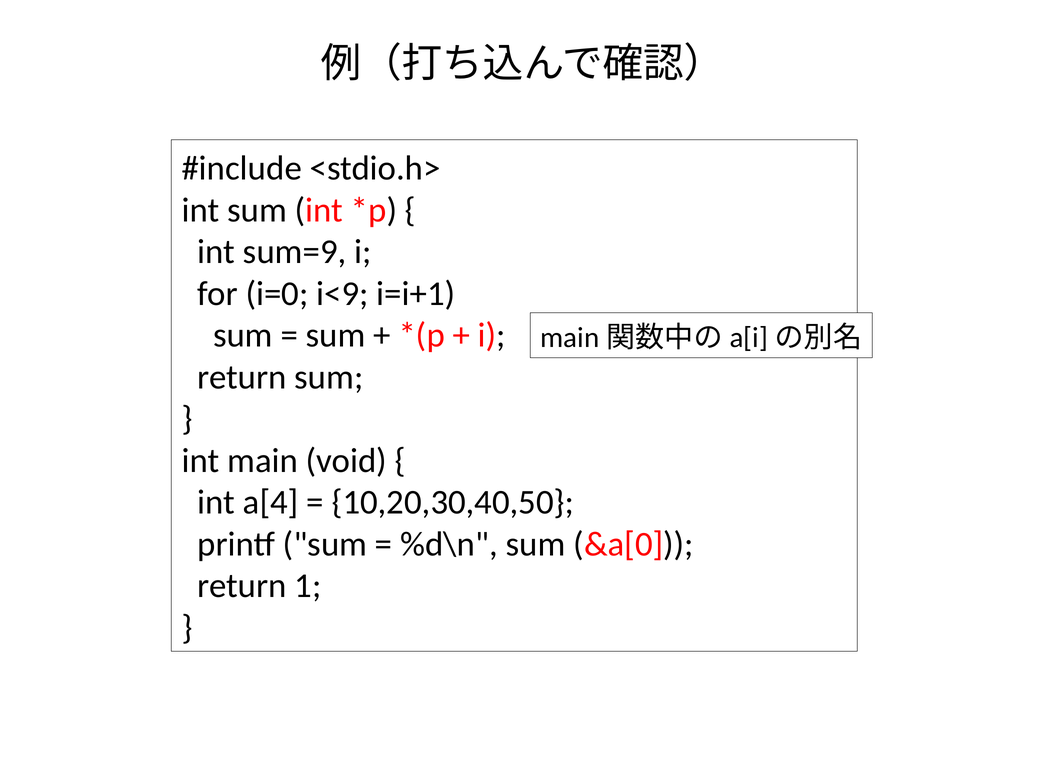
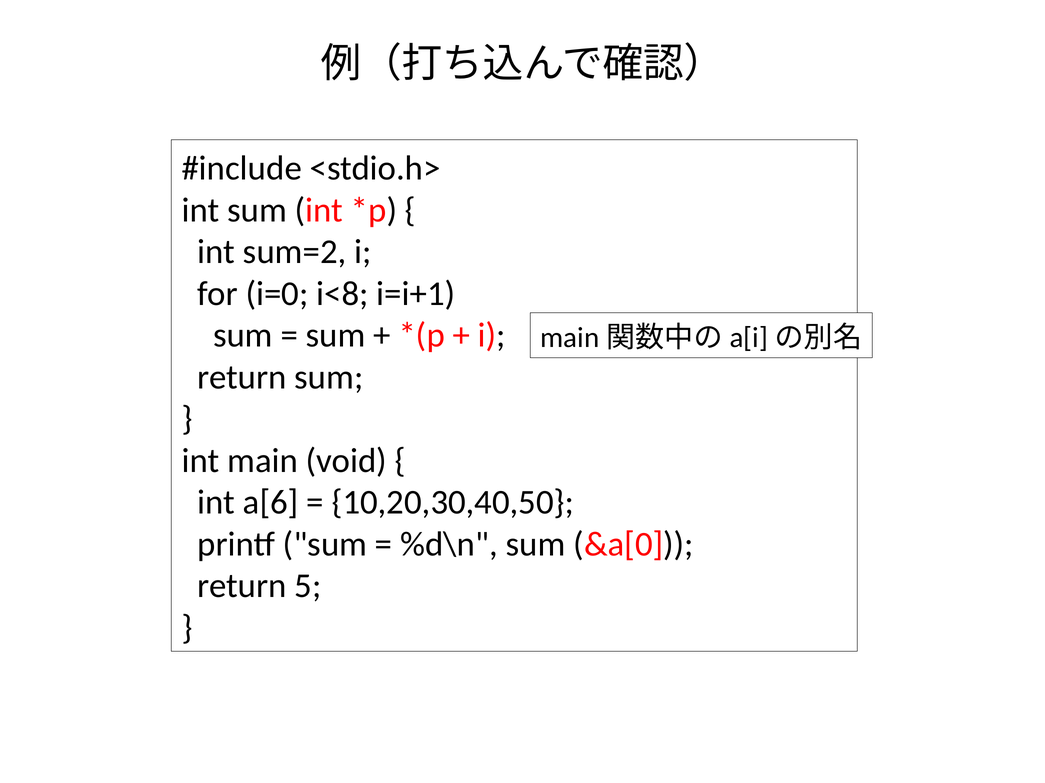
sum=9: sum=9 -> sum=2 (295, 252)
i<9: i<9 -> i<8 (342, 294)
a[4: a[4 -> a[6 (271, 503)
1: 1 -> 5 (308, 587)
